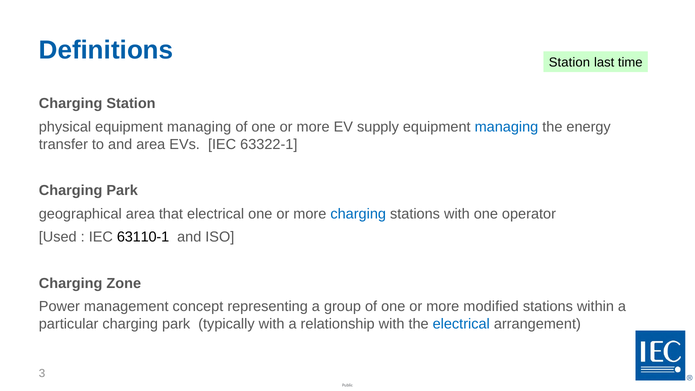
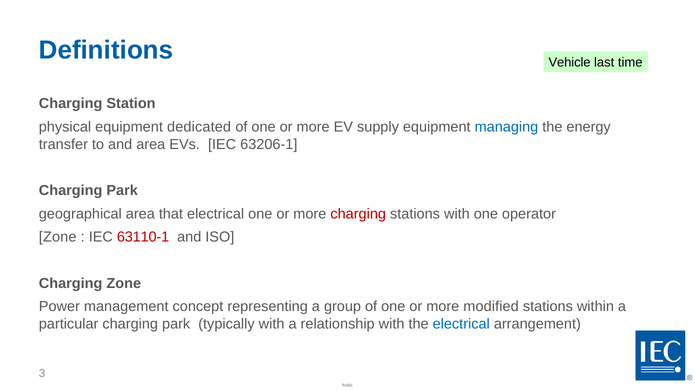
Definitions Station: Station -> Vehicle (570, 63)
physical equipment managing: managing -> dedicated (199, 127)
63322-1: 63322-1 -> 63206-1 (269, 144)
charging colour: blue -> red (358, 214)
Used: Used -> Zone (58, 237)
63110-1 colour: black -> red (143, 237)
